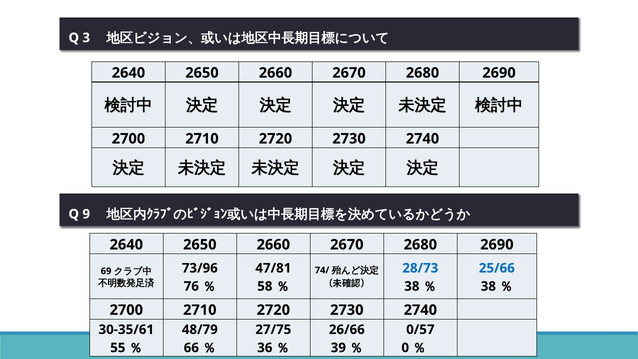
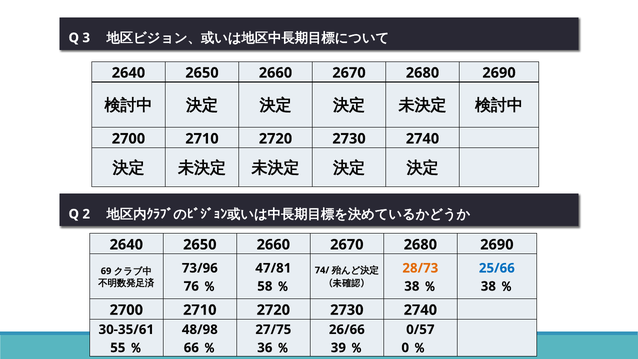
9: 9 -> 2 (86, 214)
28/73 colour: blue -> orange (420, 268)
48/79: 48/79 -> 48/98 (200, 329)
